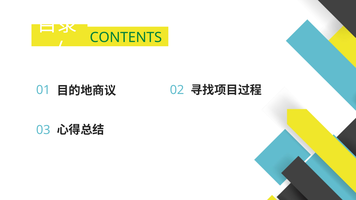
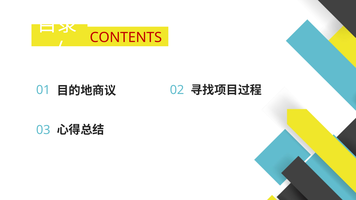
CONTENTS colour: green -> red (126, 37)
